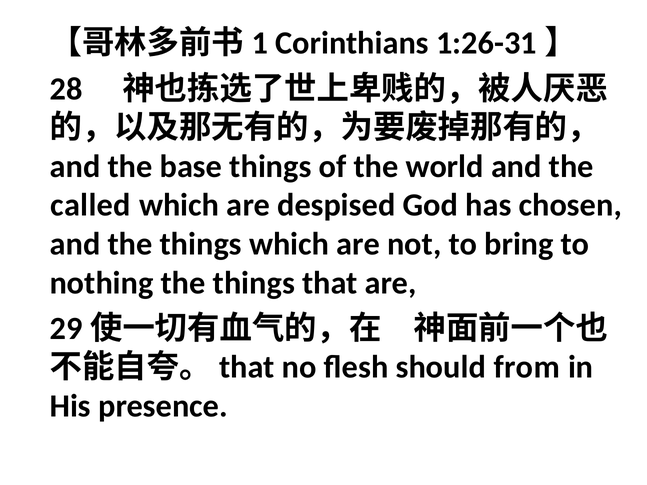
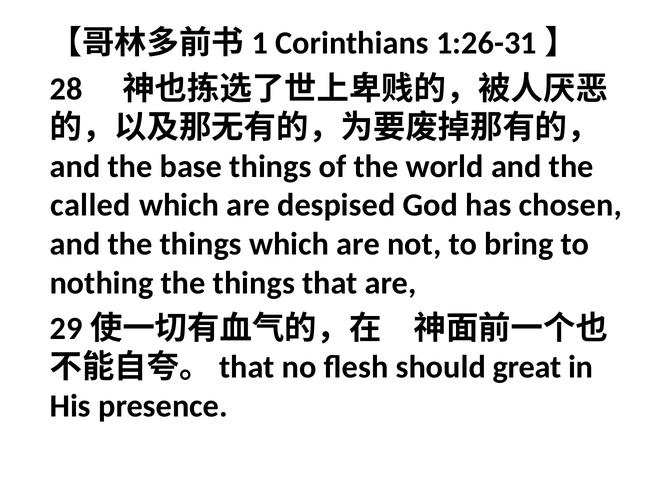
from: from -> great (527, 367)
